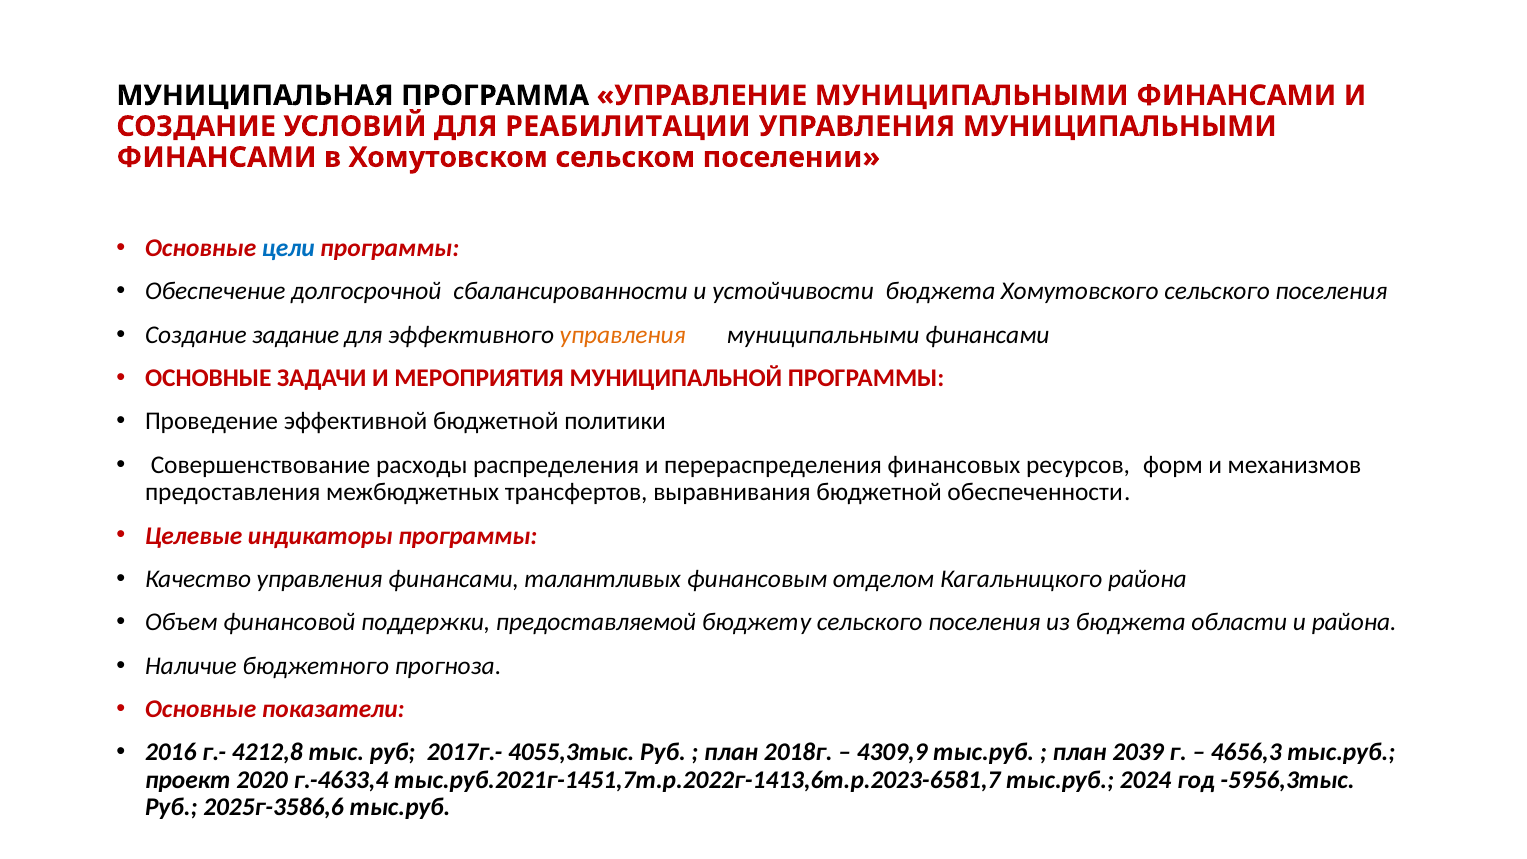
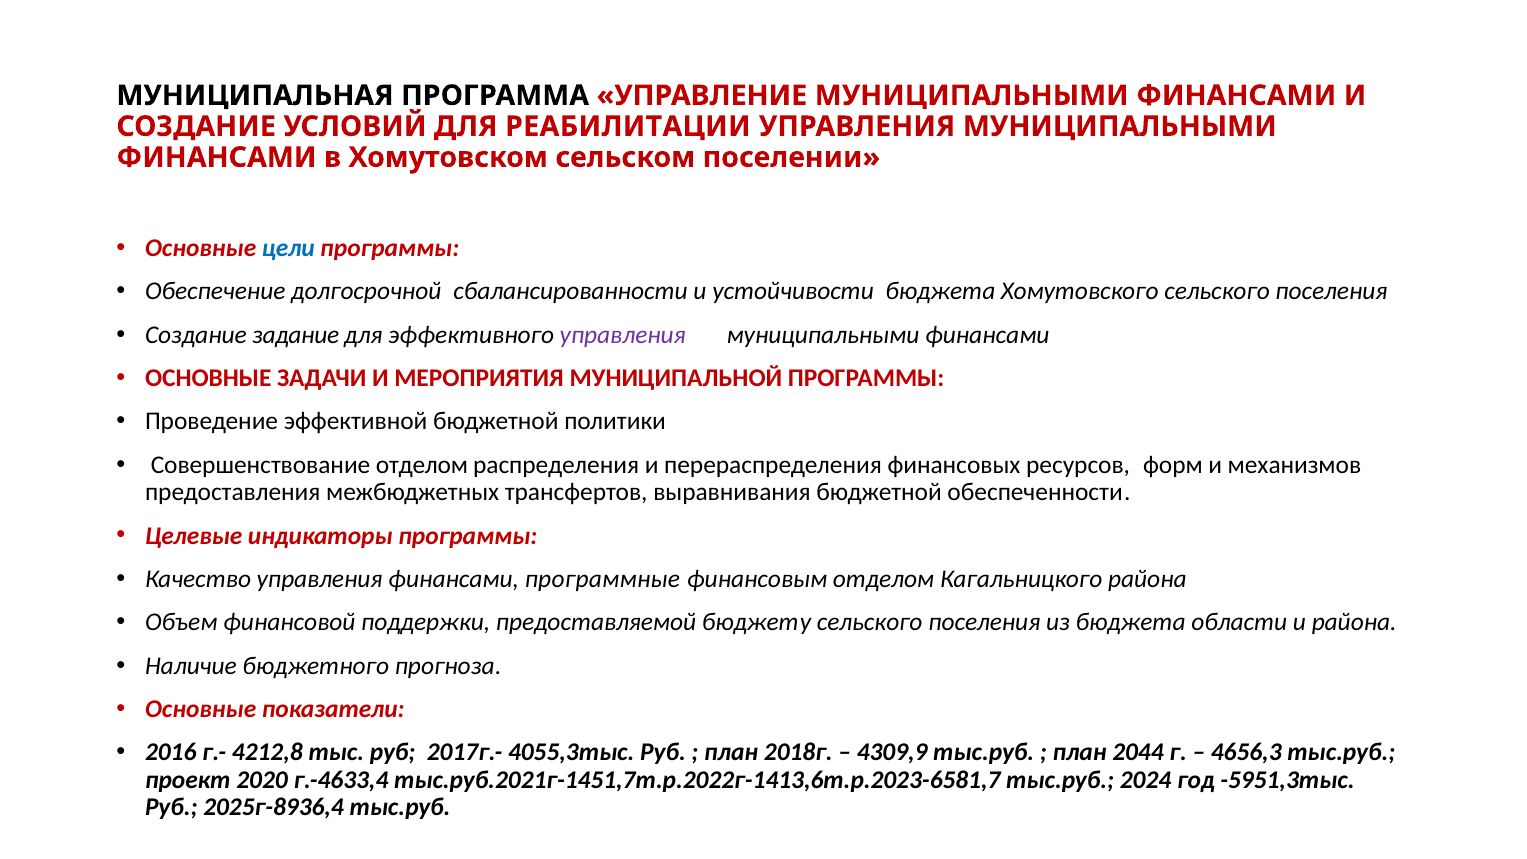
управления colour: orange -> purple (623, 335)
Совершенствование расходы: расходы -> отделом (422, 465)
талантливых: талантливых -> программные (602, 579)
2039: 2039 -> 2044 (1138, 753)
-5956,3тыс: -5956,3тыс -> -5951,3тыс (1287, 780)
2025г-3586,6: 2025г-3586,6 -> 2025г-8936,4 (274, 807)
